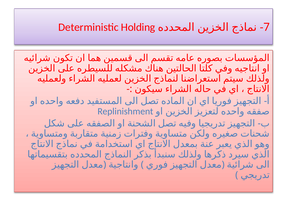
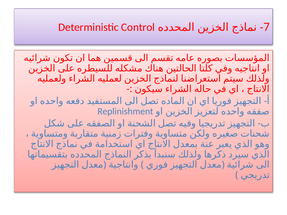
Holding: Holding -> Control (138, 27)
